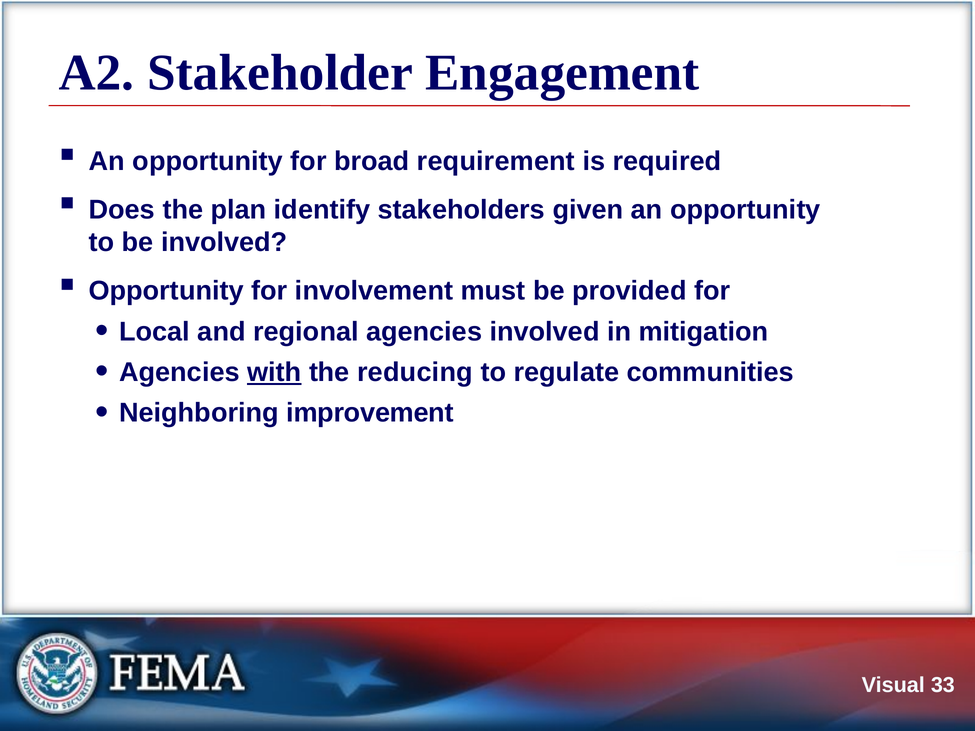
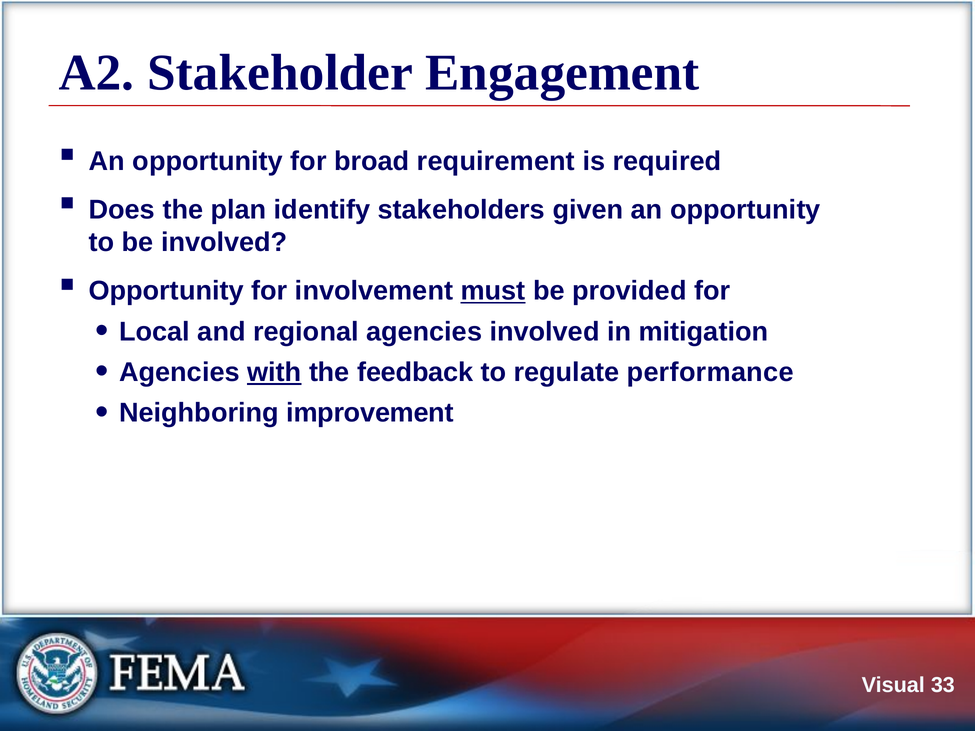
must underline: none -> present (493, 291)
reducing: reducing -> feedback (415, 372)
communities: communities -> performance (710, 372)
